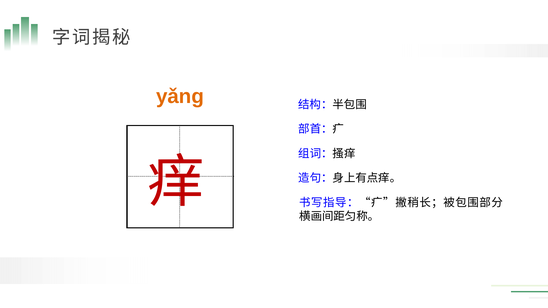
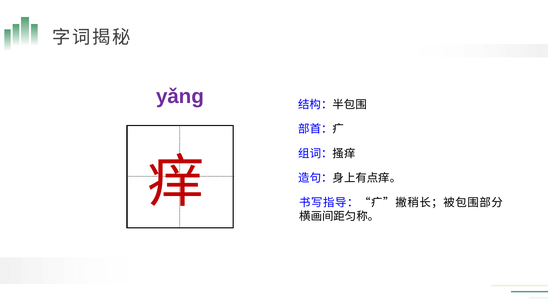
yǎng colour: orange -> purple (180, 97)
